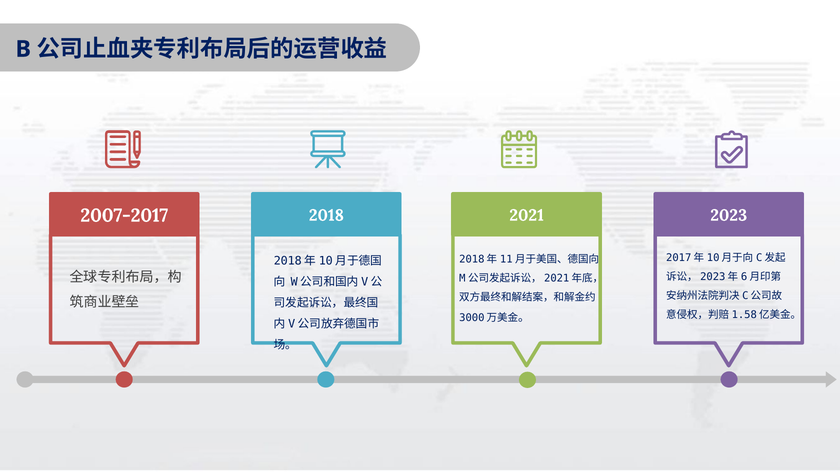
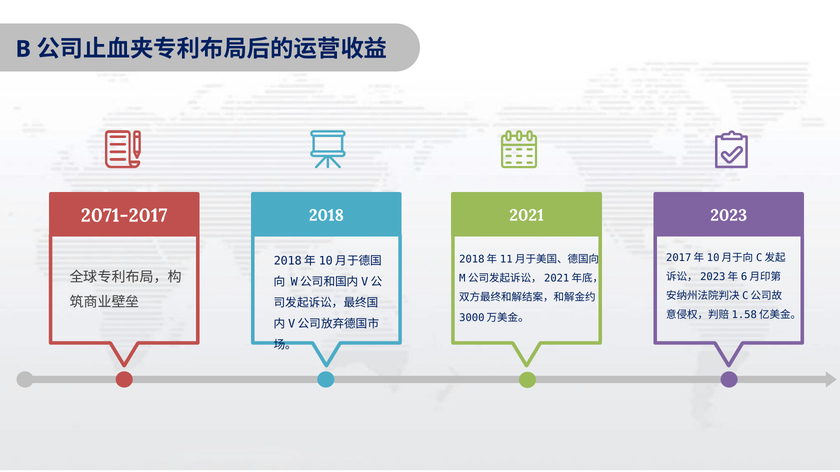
2007-2017: 2007-2017 -> 2071-2017 (124, 216)
